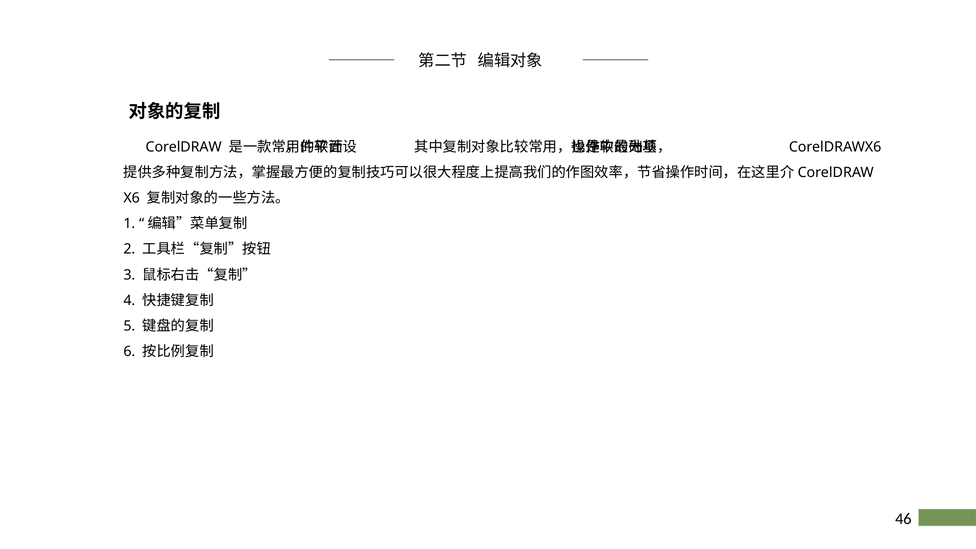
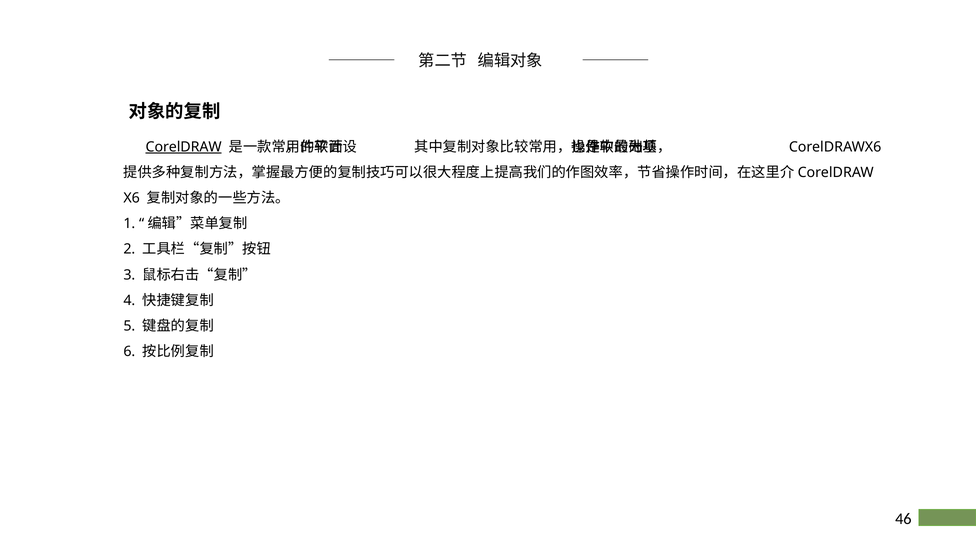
CorelDRAW underline: none -> present (184, 147)
